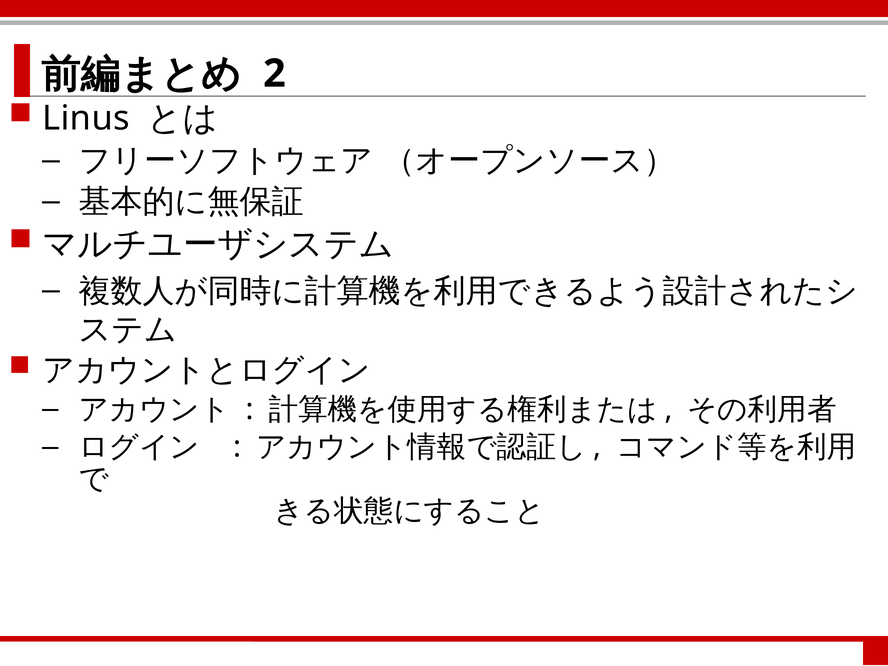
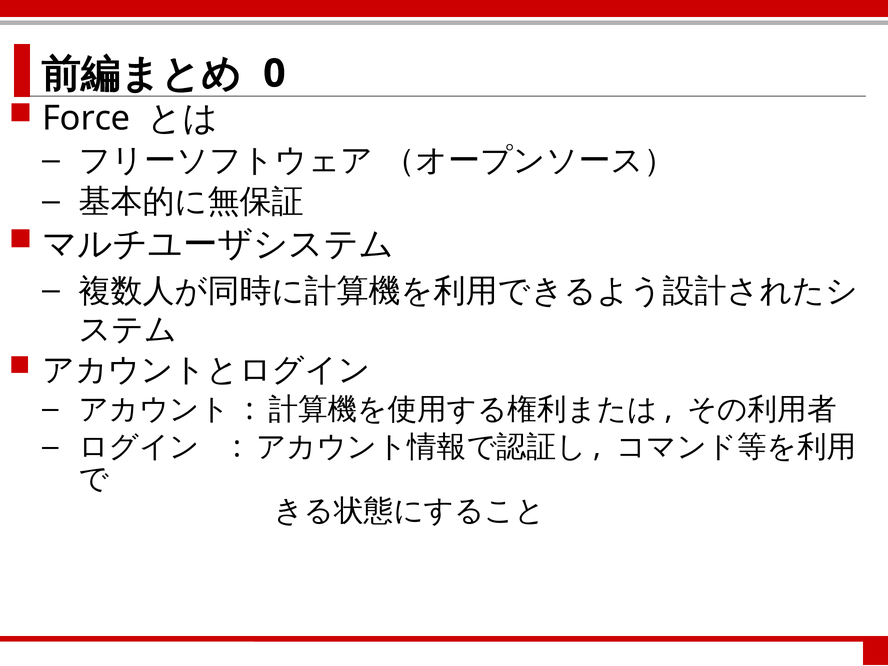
2: 2 -> 0 (274, 74)
Linus: Linus -> Force (86, 118)
